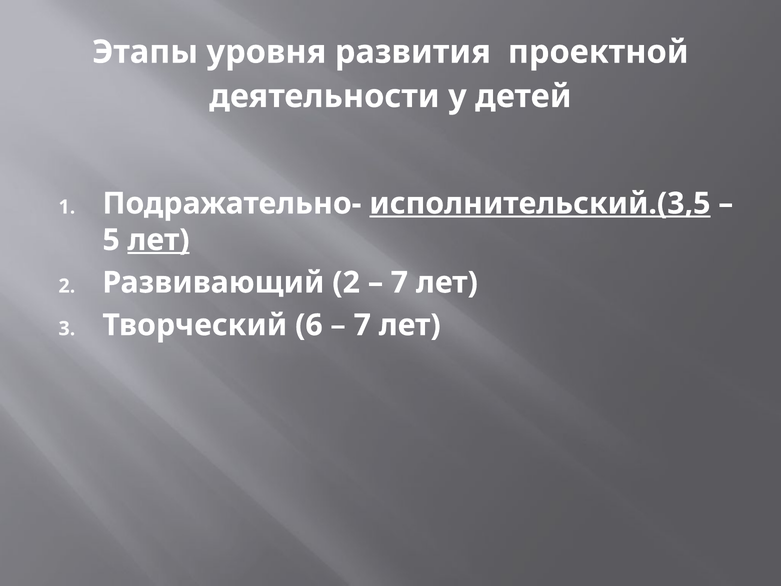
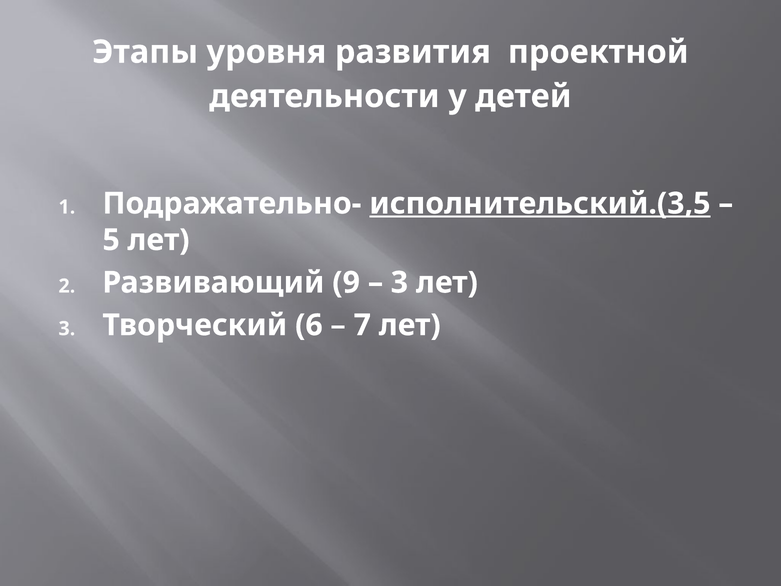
лет underline: present -> none (159, 240)
Развивающий 2: 2 -> 9 (346, 282)
7: 7 -> 3 (399, 282)
